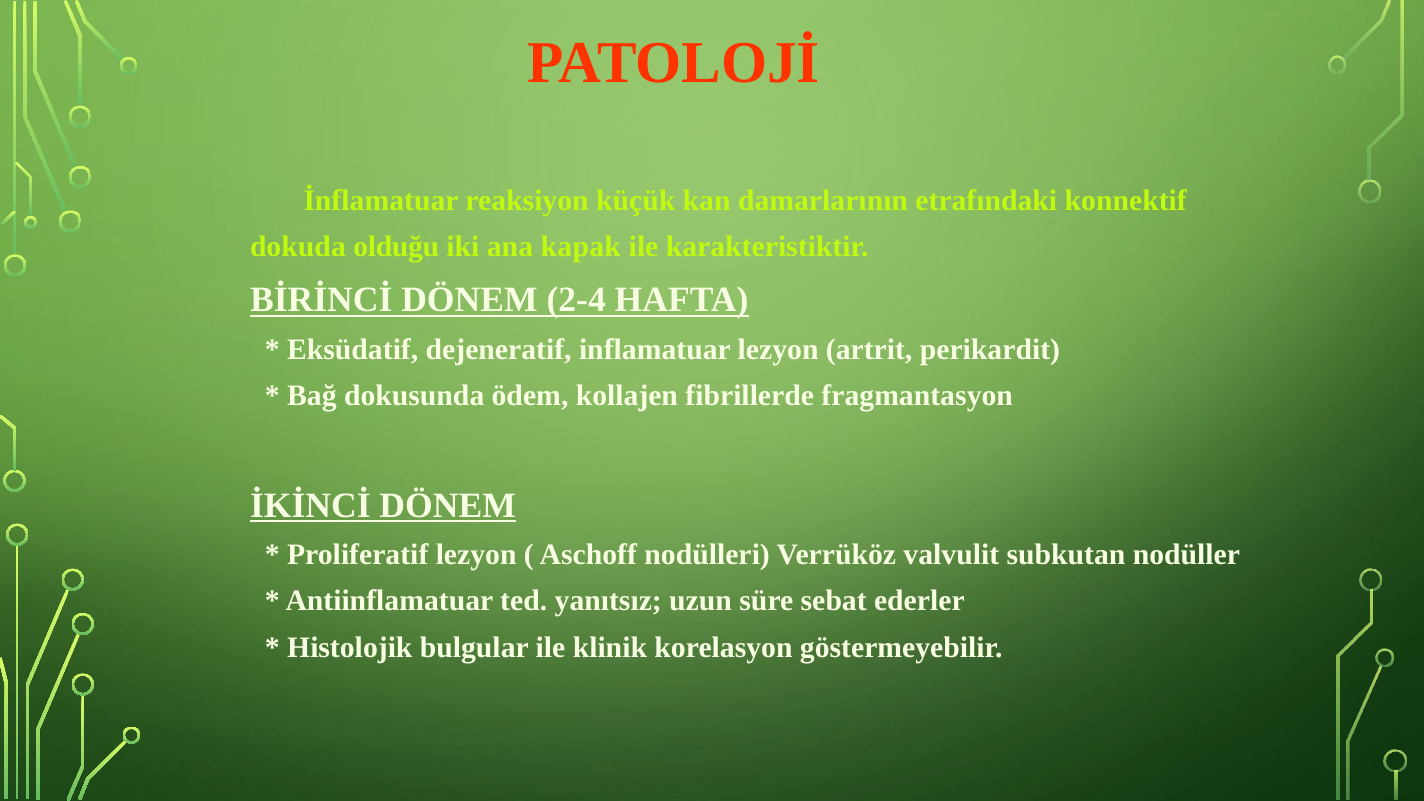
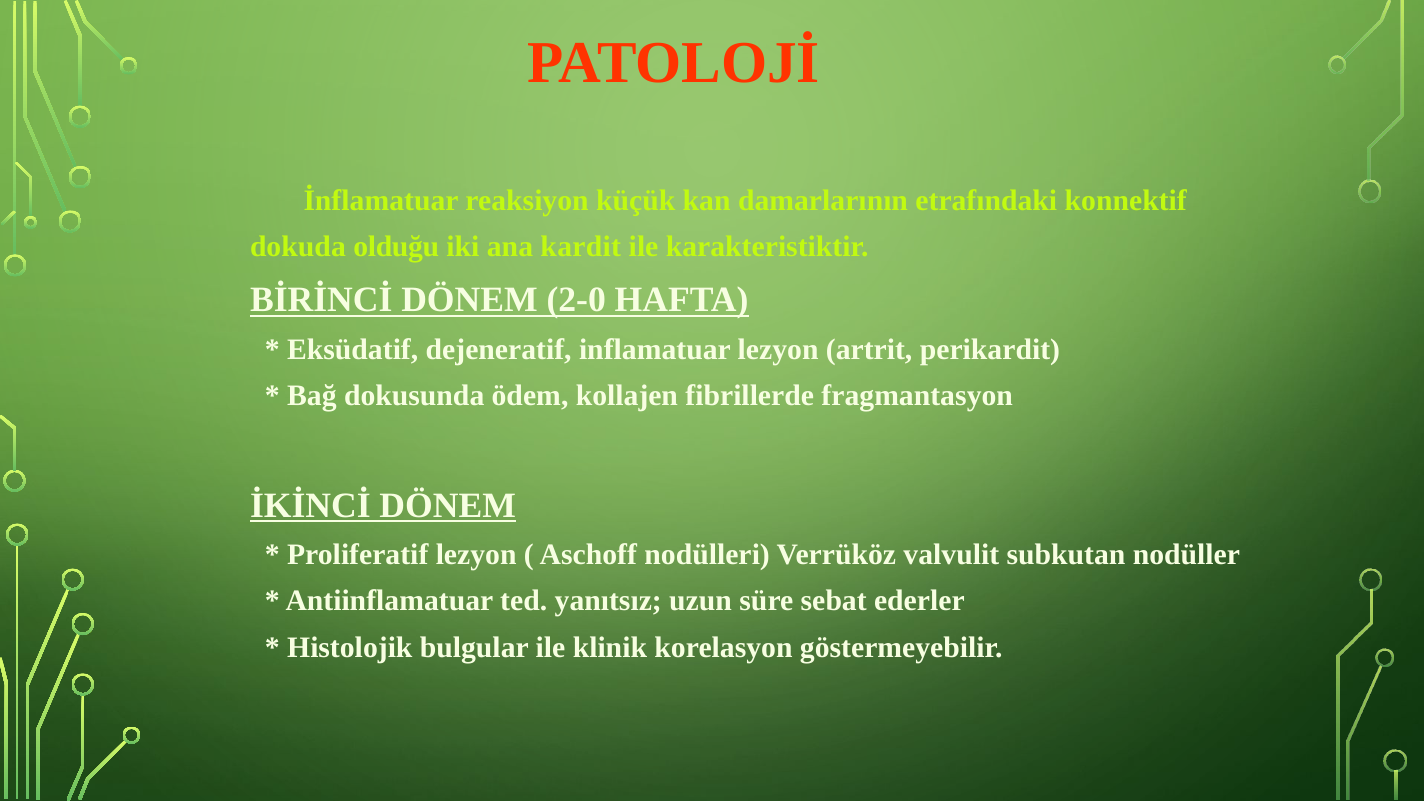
kapak: kapak -> kardit (581, 247)
2-4: 2-4 -> 2-0 (576, 300)
